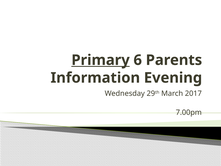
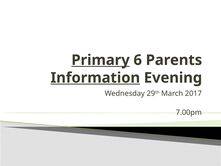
Information underline: none -> present (95, 78)
